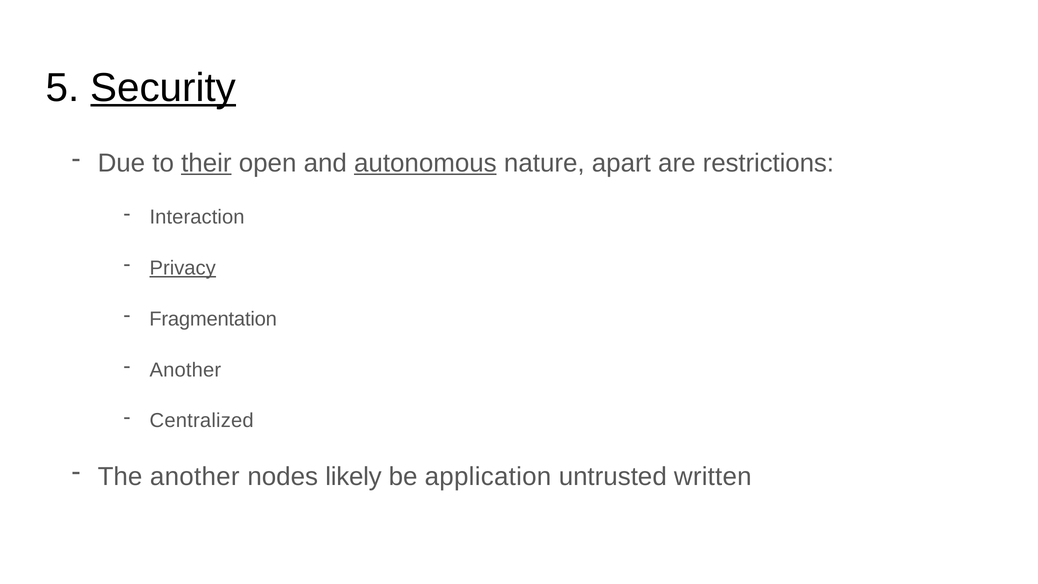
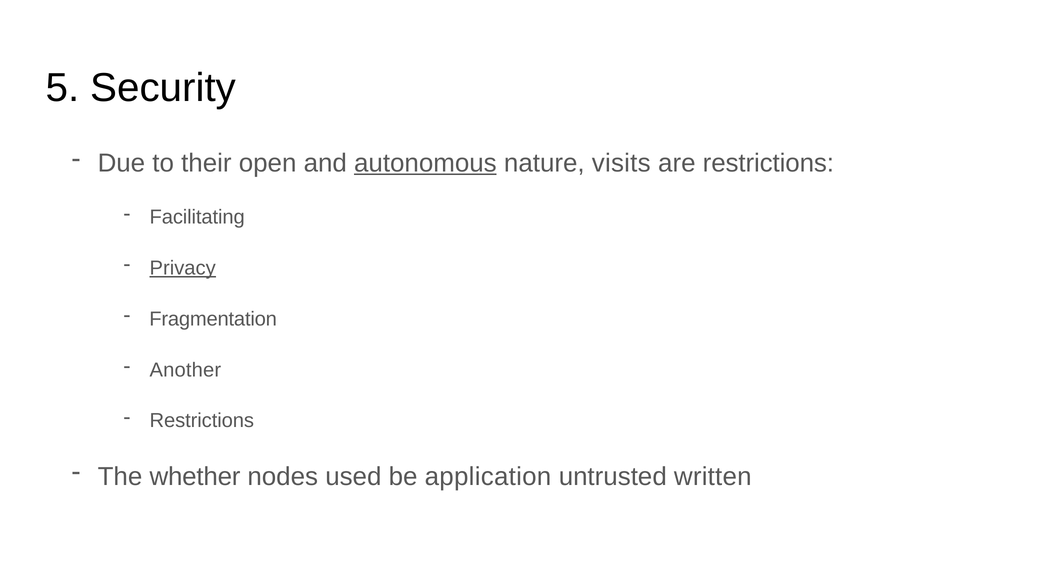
Security underline: present -> none (163, 88)
their underline: present -> none (206, 163)
apart: apart -> visits (621, 163)
Interaction: Interaction -> Facilitating (197, 217)
Centralized: Centralized -> Restrictions (202, 421)
The another: another -> whether (195, 476)
likely: likely -> used (353, 476)
